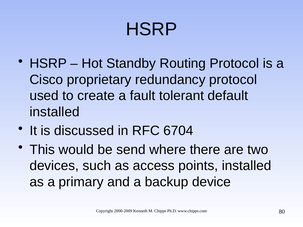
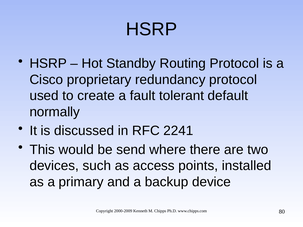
installed: installed -> normally (55, 112)
6704: 6704 -> 2241 (178, 131)
